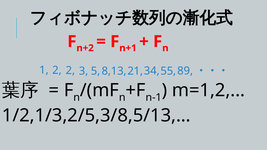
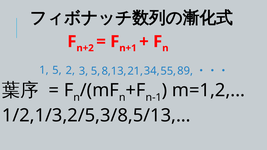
1 2: 2 -> 5 (57, 70)
